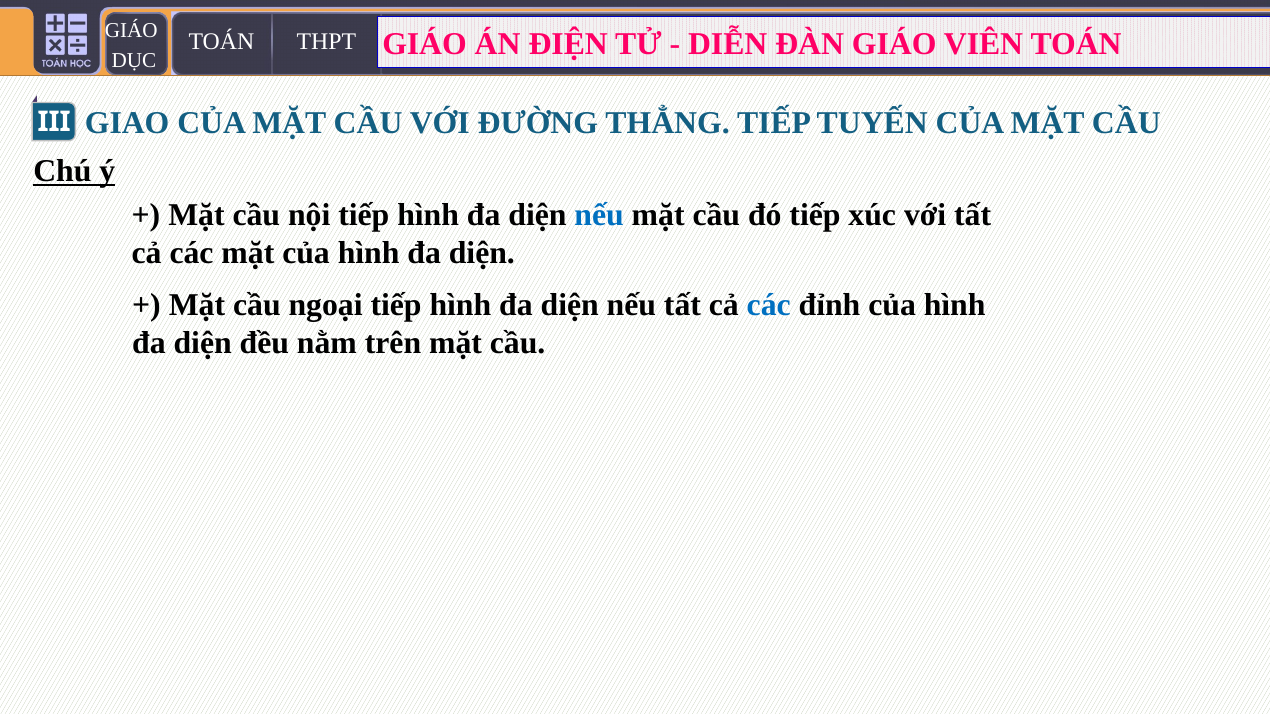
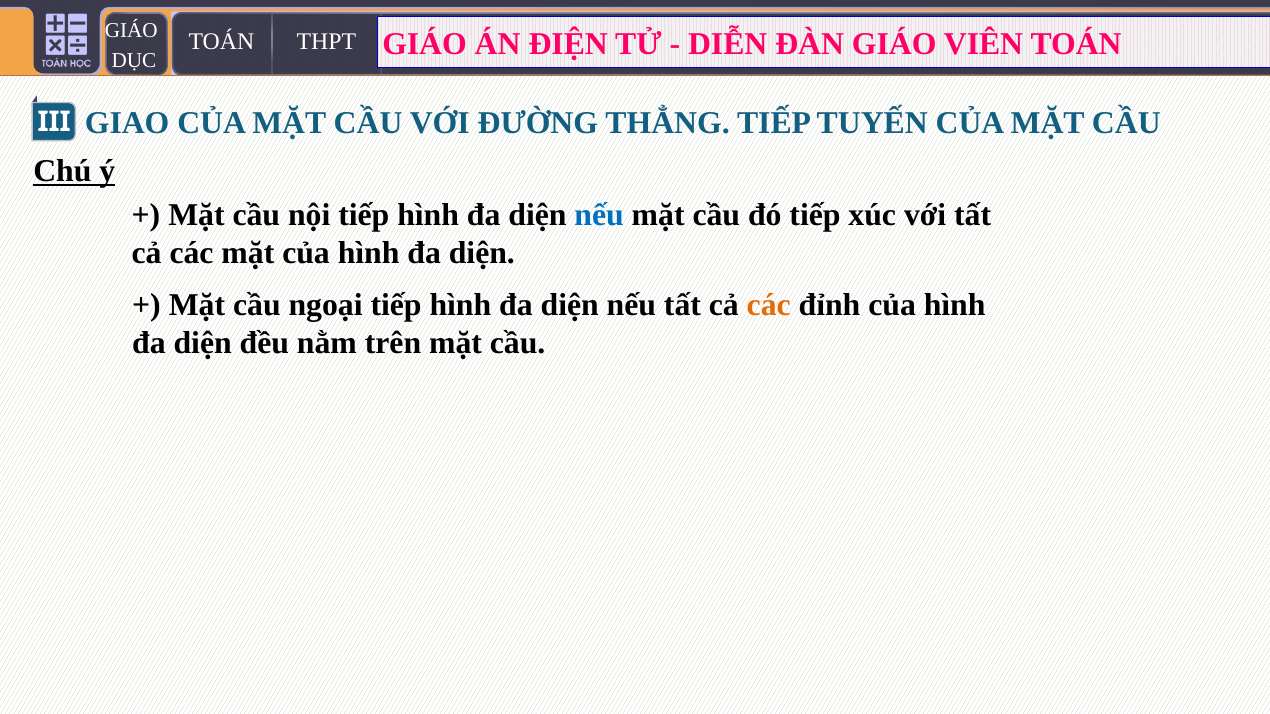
các colour: blue -> orange (769, 305)
